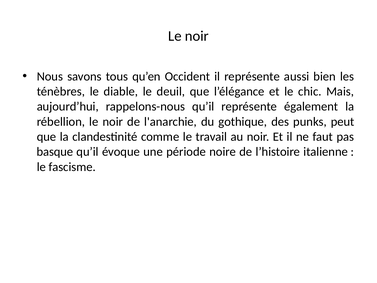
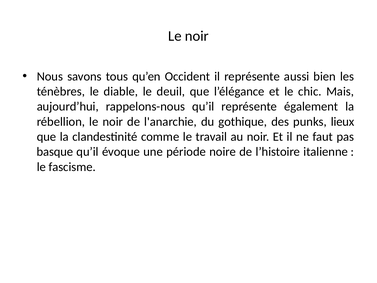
peut: peut -> lieux (343, 122)
